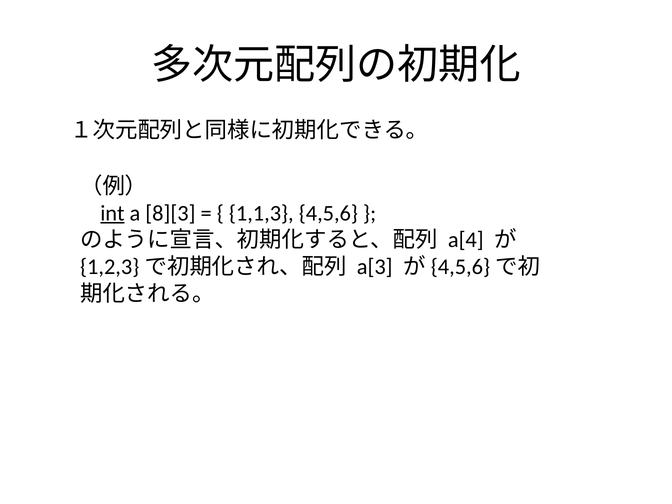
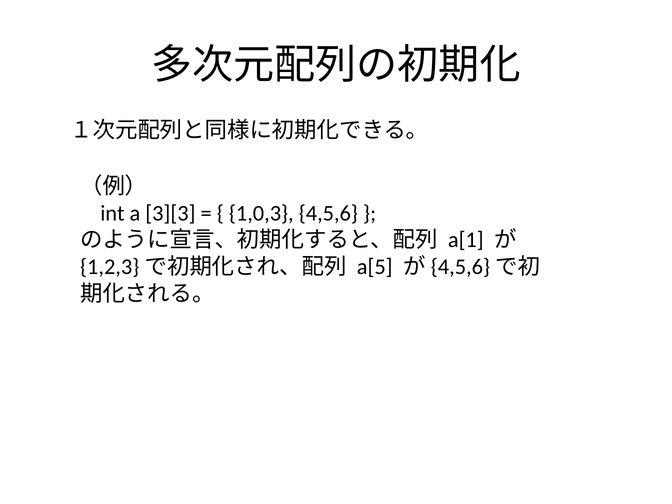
int underline: present -> none (112, 213)
8][3: 8][3 -> 3][3 (170, 213)
1,1,3: 1,1,3 -> 1,0,3 (261, 213)
a[4: a[4 -> a[1 (466, 240)
a[3: a[3 -> a[5 (375, 267)
